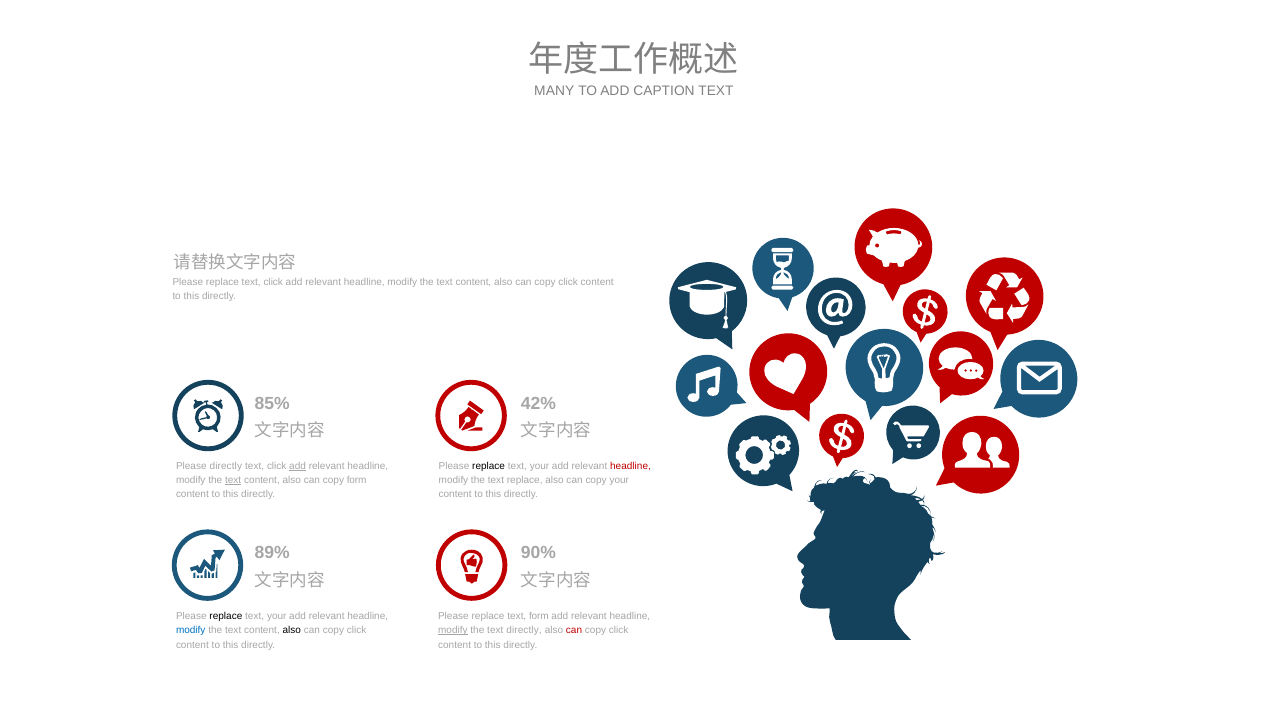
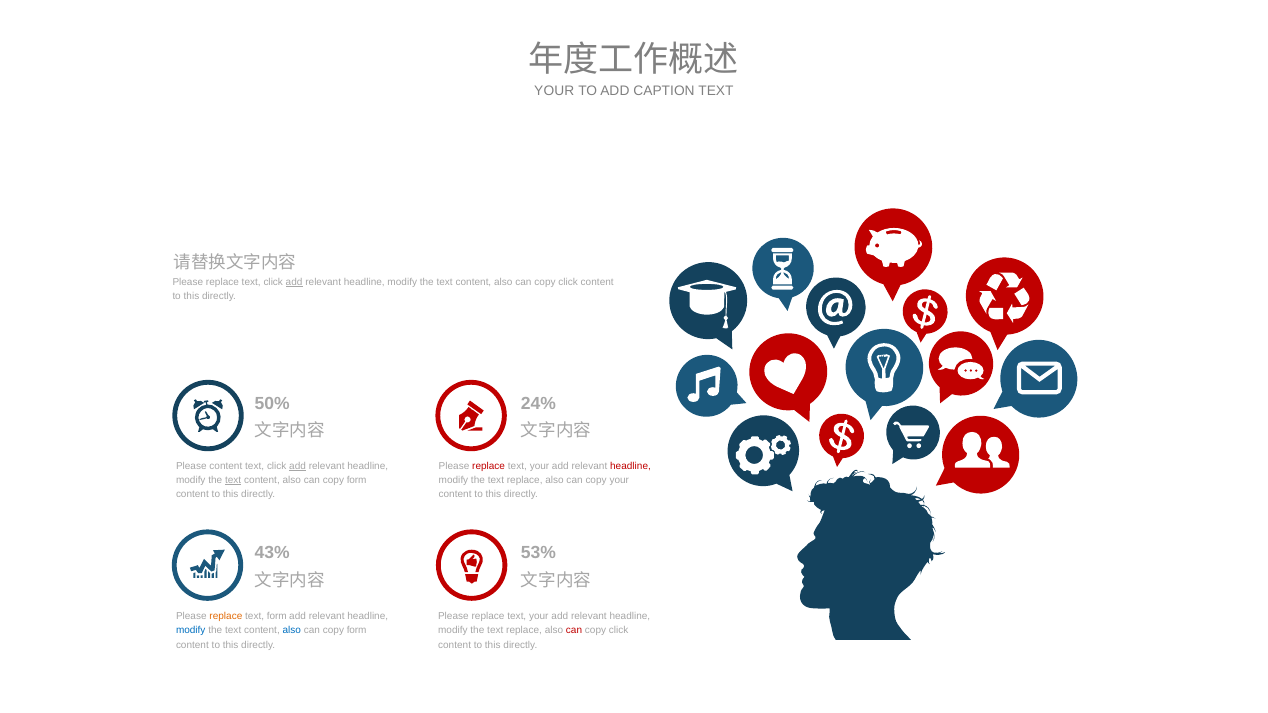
MANY: MANY -> YOUR (554, 91)
add underline: none -> present (294, 282)
85%: 85% -> 50% (272, 404)
42%: 42% -> 24% (538, 404)
Please directly: directly -> content (226, 466)
replace colour: black -> red (489, 466)
89%: 89% -> 43% (272, 553)
90%: 90% -> 53% (538, 553)
replace colour: black -> orange (226, 616)
your: your -> form (277, 616)
form: form -> your (539, 616)
also colour: black -> blue (292, 631)
click: click -> form (357, 631)
modify underline: present -> none (453, 631)
directly: directly -> replace (524, 631)
